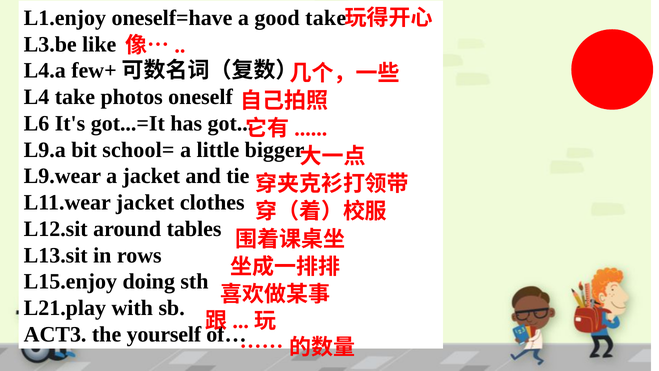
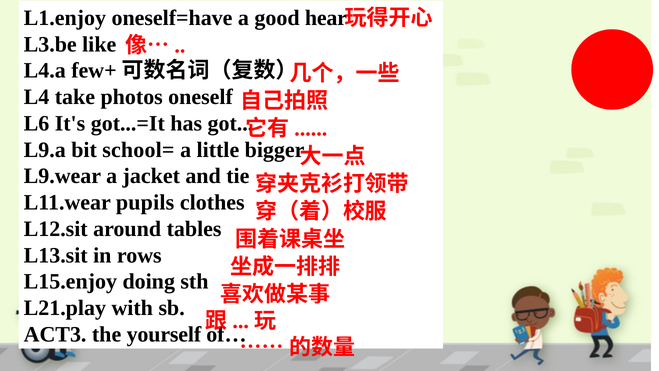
good take: take -> hear (326, 18)
L11.wear jacket: jacket -> pupils (145, 202)
